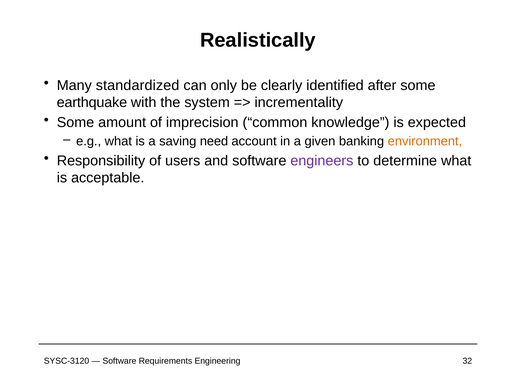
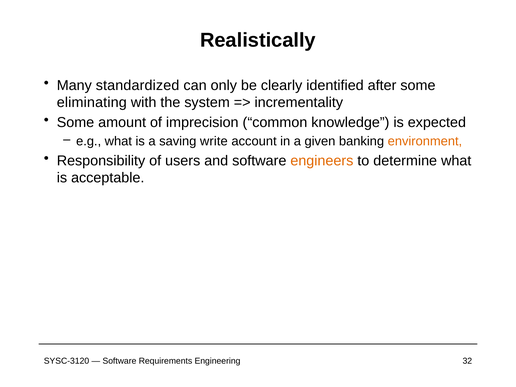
earthquake: earthquake -> eliminating (92, 102)
need: need -> write (214, 141)
engineers colour: purple -> orange (322, 161)
